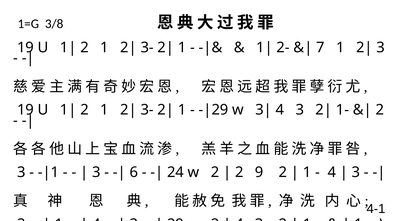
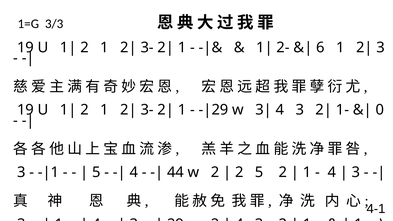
3/8: 3/8 -> 3/3 (54, 24)
7: 7 -> 6 (320, 47)
2: 2 -> 0 (380, 110)
3: 3 -> 5 (96, 172)
6: 6 -> 4 (134, 172)
24: 24 -> 44 (175, 172)
2 9: 9 -> 5 (259, 172)
